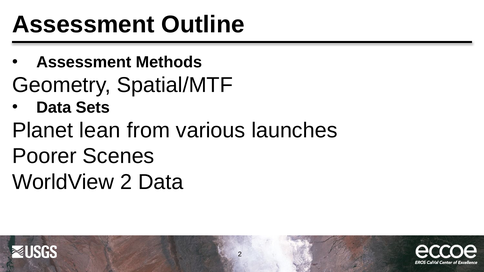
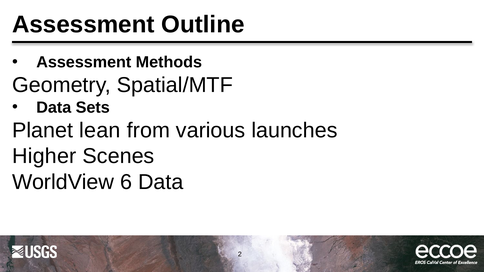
Poorer: Poorer -> Higher (44, 156)
WorldView 2: 2 -> 6 (126, 182)
